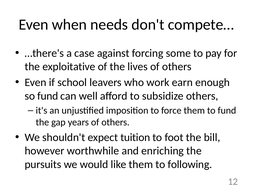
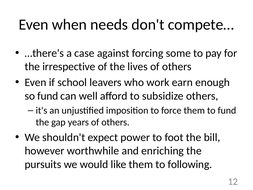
exploitative: exploitative -> irrespective (69, 67)
tuition: tuition -> power (135, 137)
